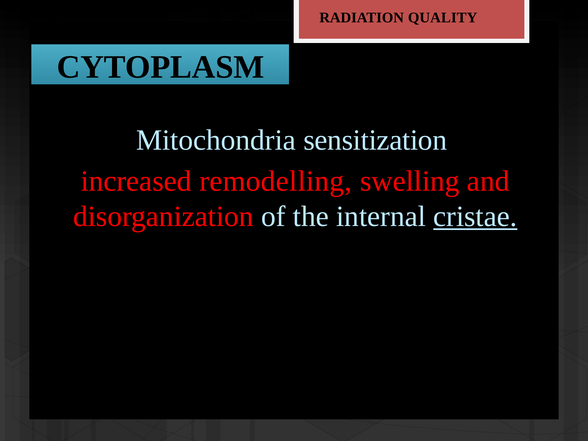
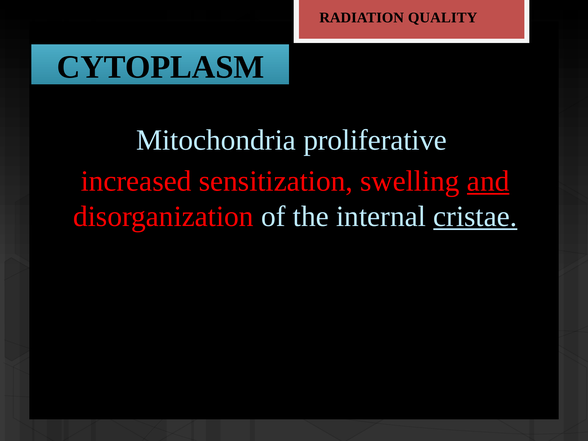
sensitization: sensitization -> proliferative (375, 140)
remodelling: remodelling -> sensitization (276, 181)
and underline: none -> present (488, 181)
